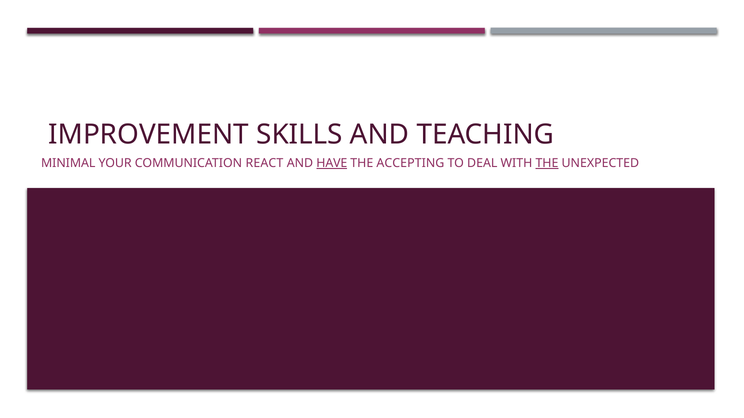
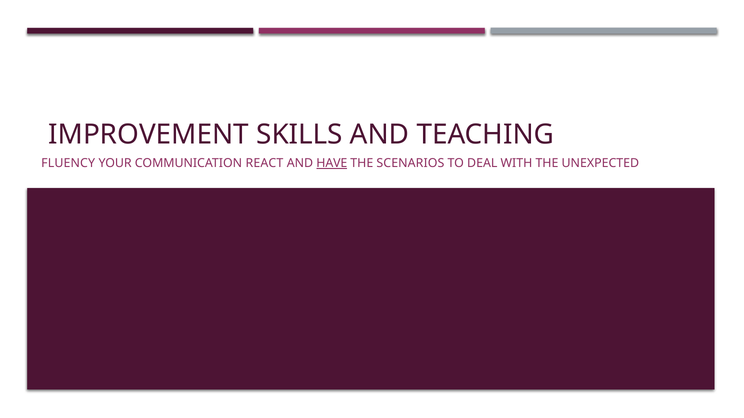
MINIMAL: MINIMAL -> FLUENCY (68, 163)
ACCEPTING: ACCEPTING -> SCENARIOS (410, 163)
THE underline: present -> none (547, 163)
